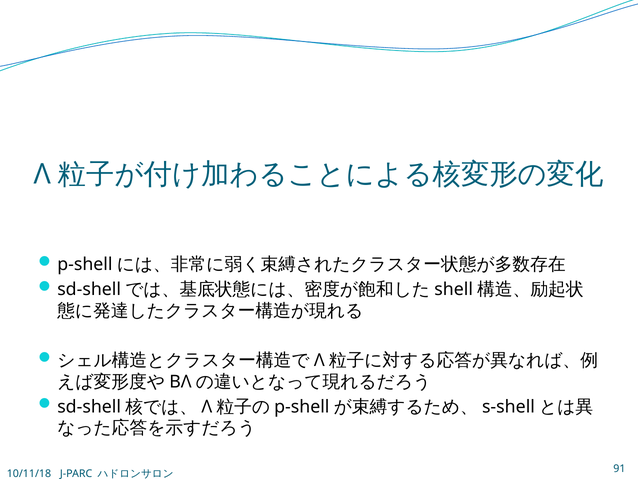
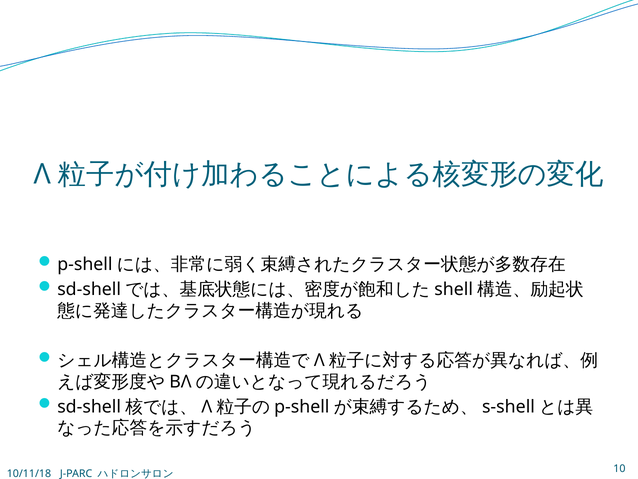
91: 91 -> 10 (619, 468)
